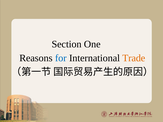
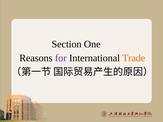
for colour: blue -> purple (61, 58)
